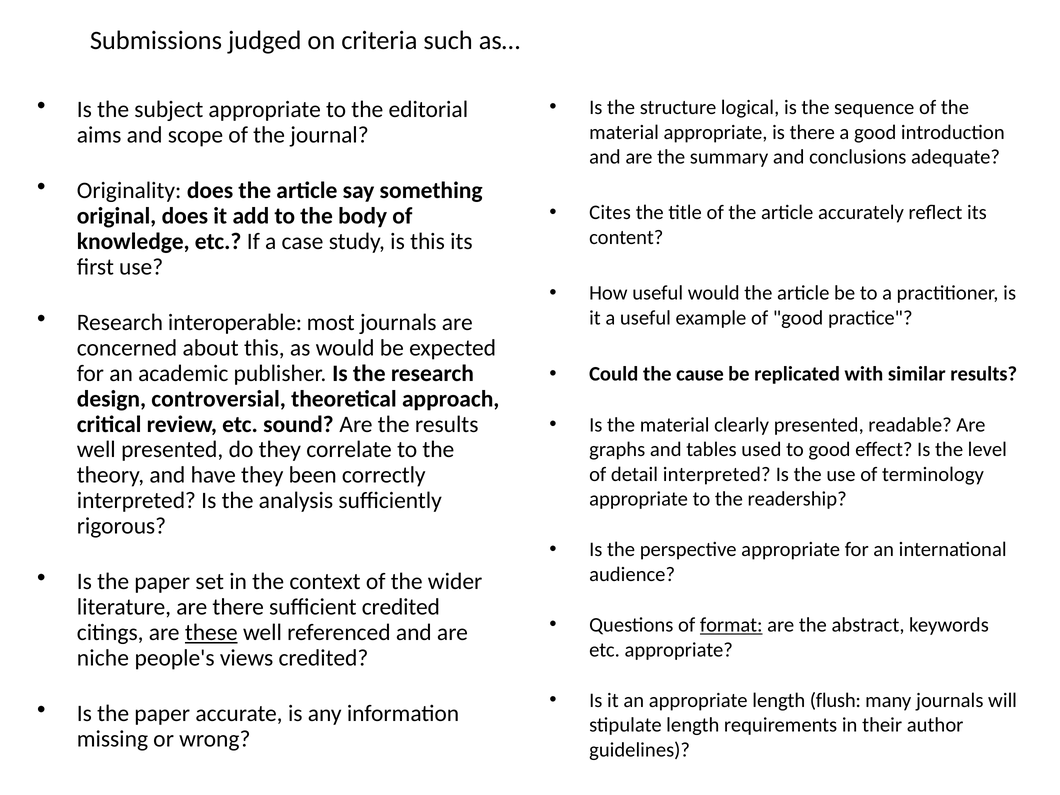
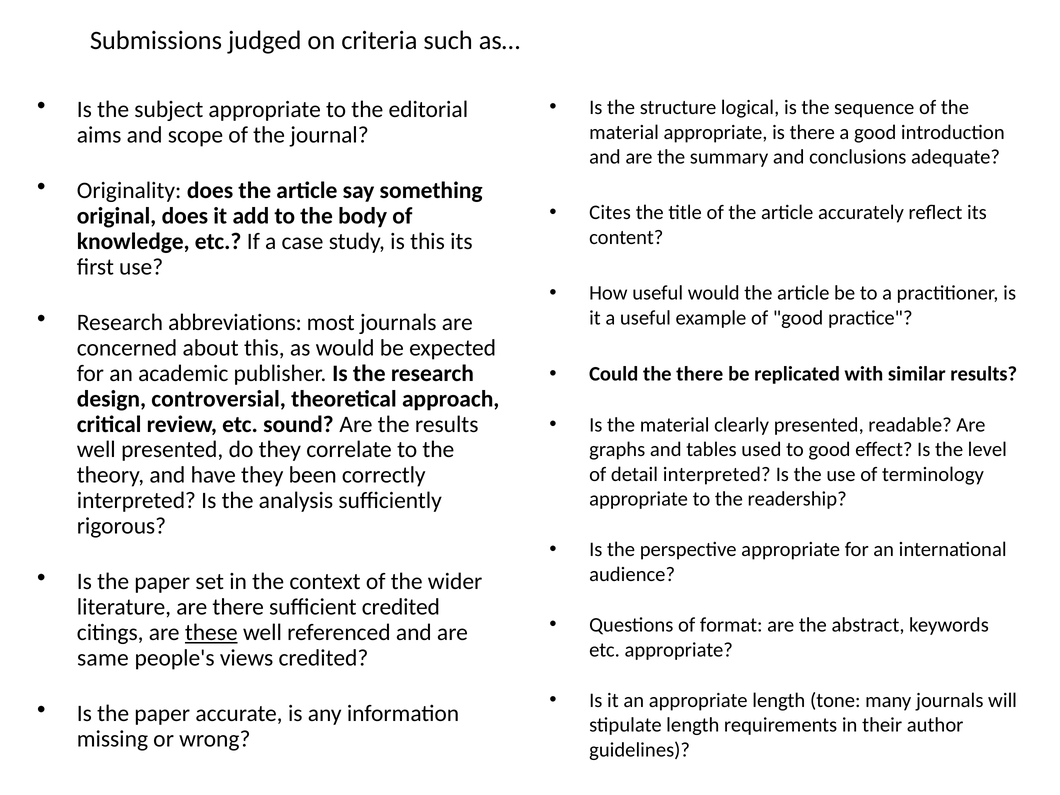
interoperable: interoperable -> abbreviations (235, 323)
the cause: cause -> there (700, 374)
format underline: present -> none (731, 625)
niche: niche -> same (103, 658)
flush: flush -> tone (835, 700)
